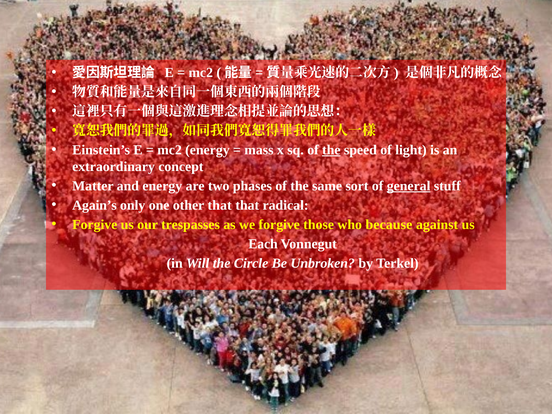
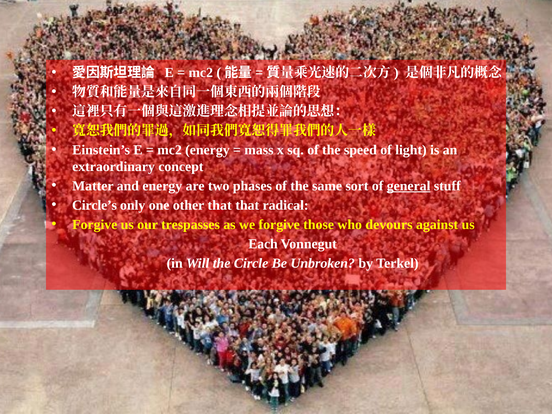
the underline: present -> none (331, 150)
Again’s: Again’s -> Circle’s (94, 205)
because: because -> devours (389, 224)
